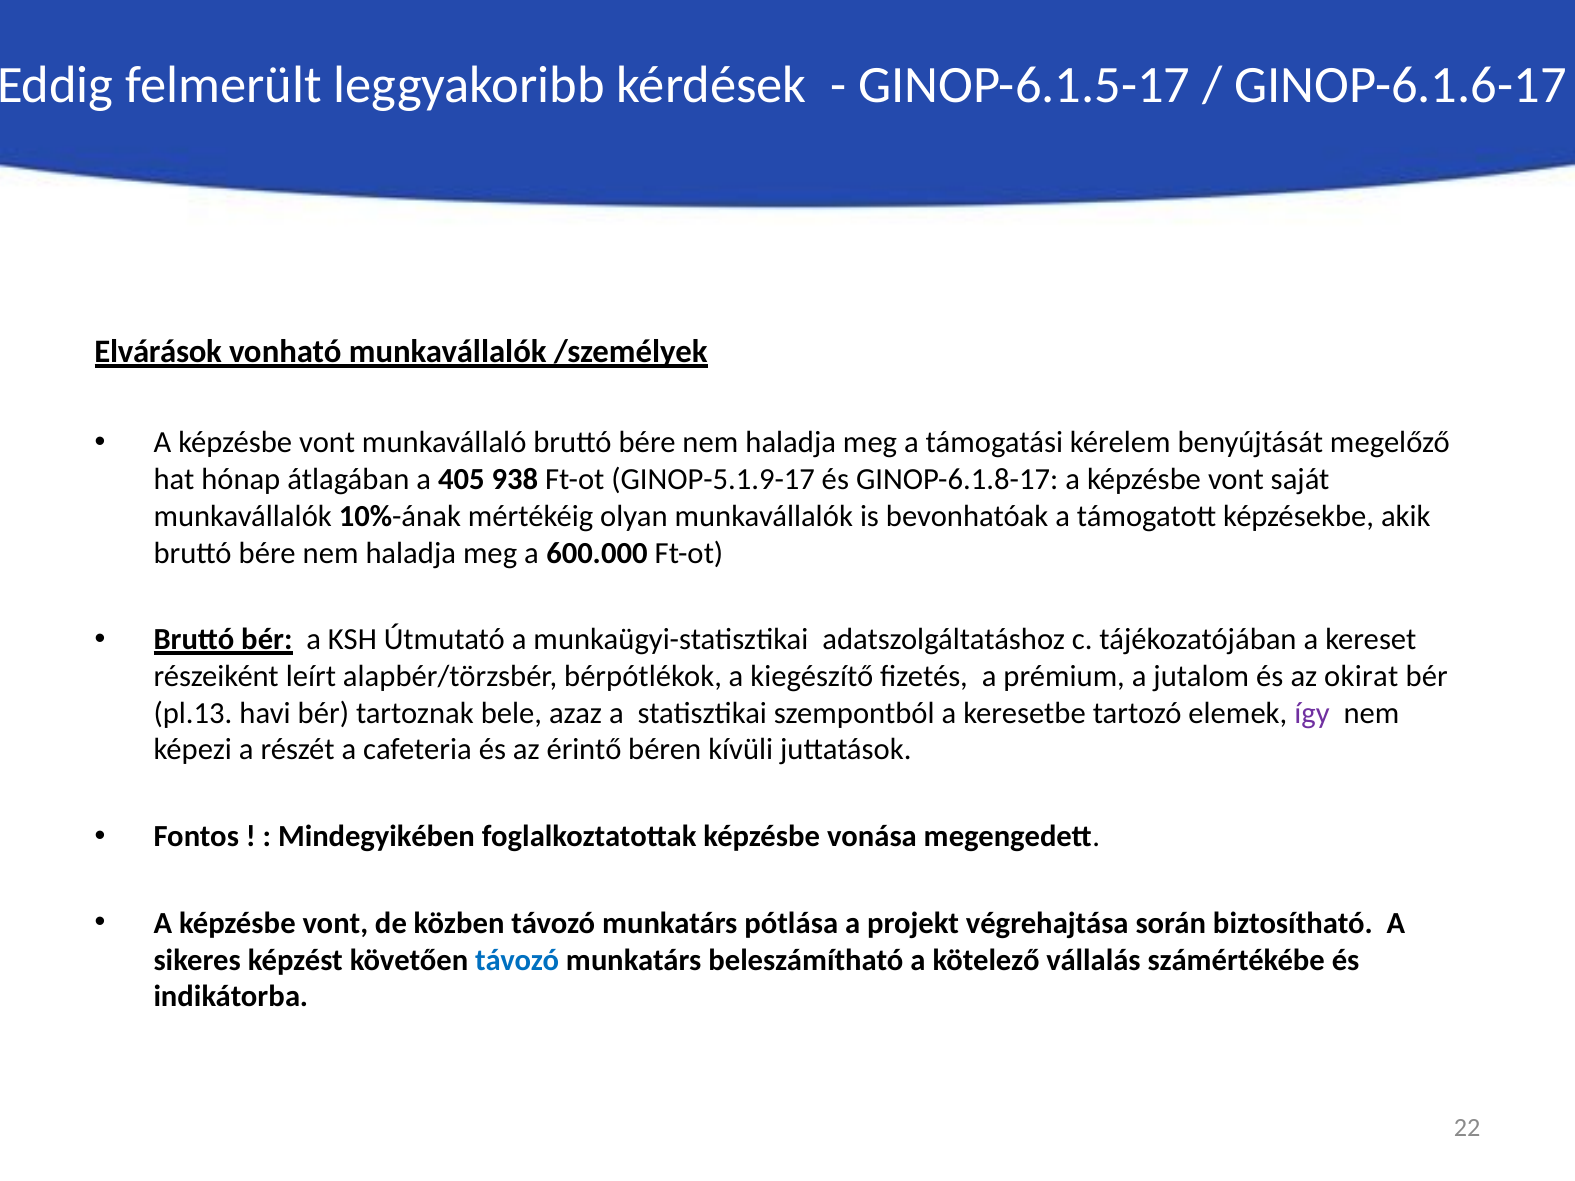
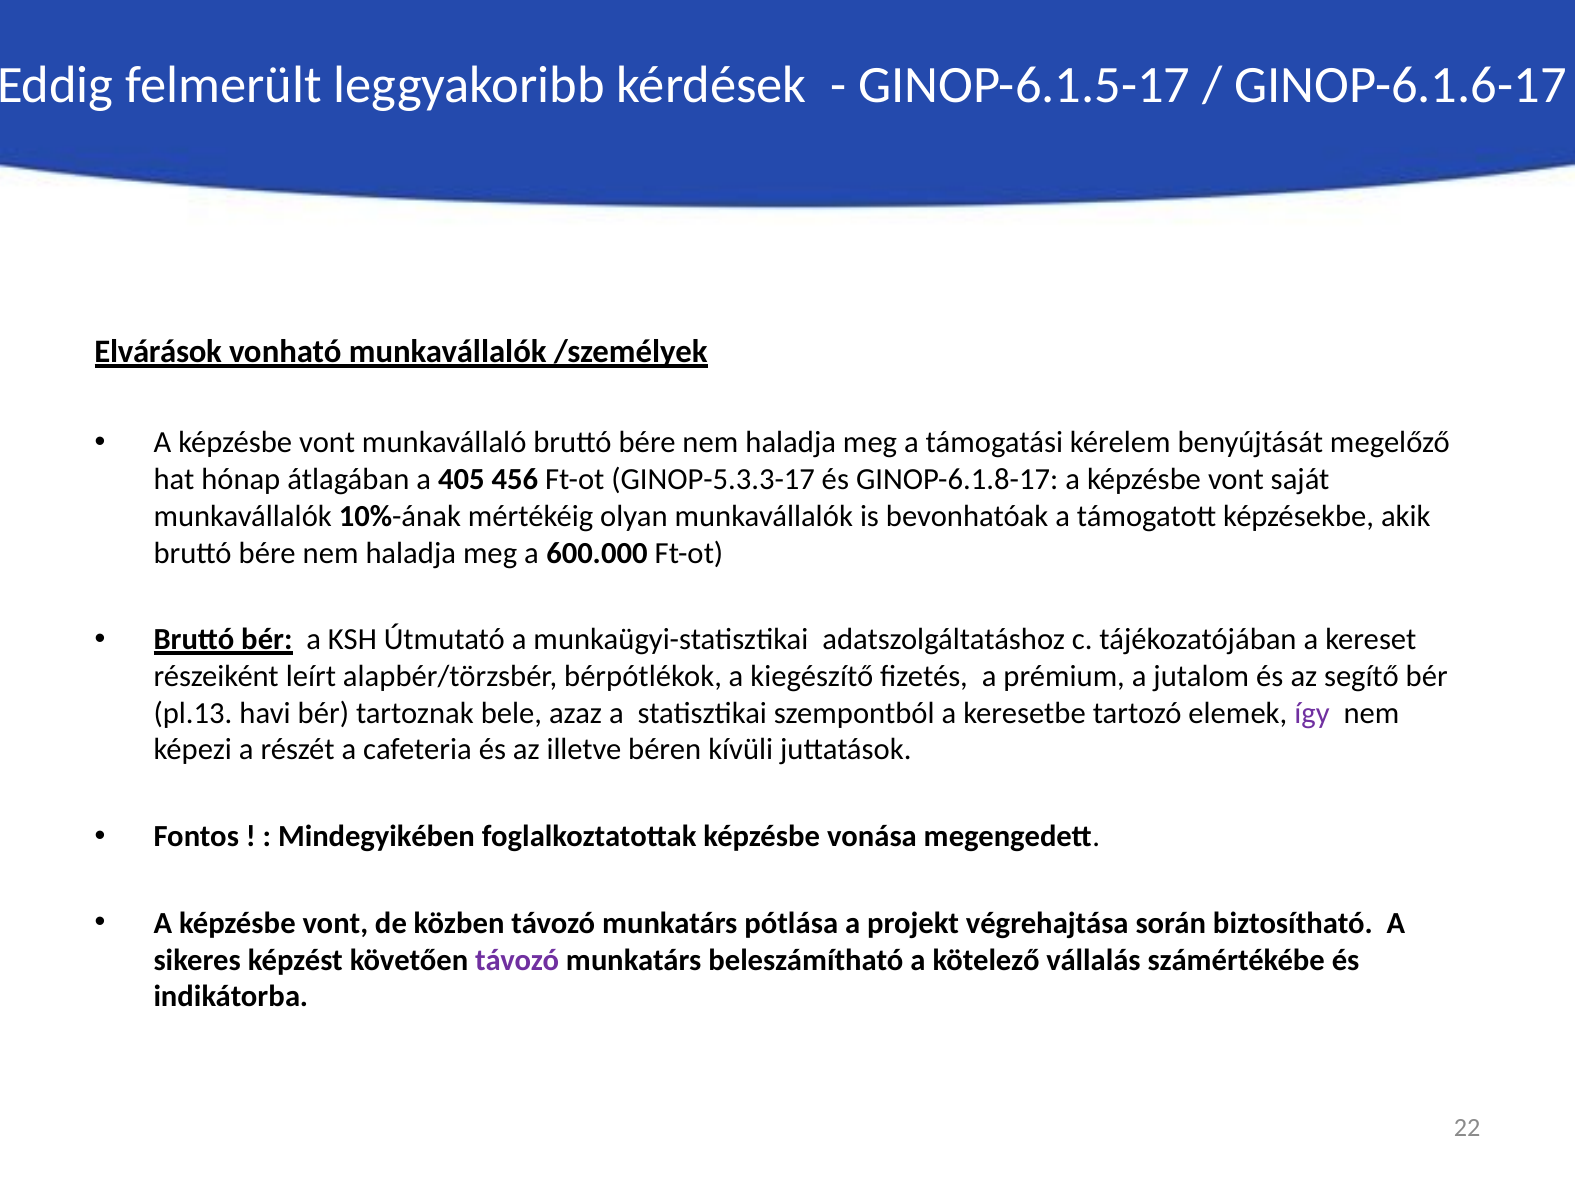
938: 938 -> 456 (515, 480)
GINOP-5.1.9-17: GINOP-5.1.9-17 -> GINOP-5.3.3-17 (713, 480)
okirat: okirat -> segítő (1361, 677)
érintő: érintő -> illetve (584, 750)
távozó colour: blue -> purple (517, 960)
